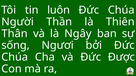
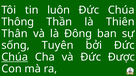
Người: Người -> Thông (18, 22)
Ngây: Ngây -> Đông (78, 34)
Ngươi: Ngươi -> Tuyên (58, 46)
Chúa underline: none -> present (15, 57)
